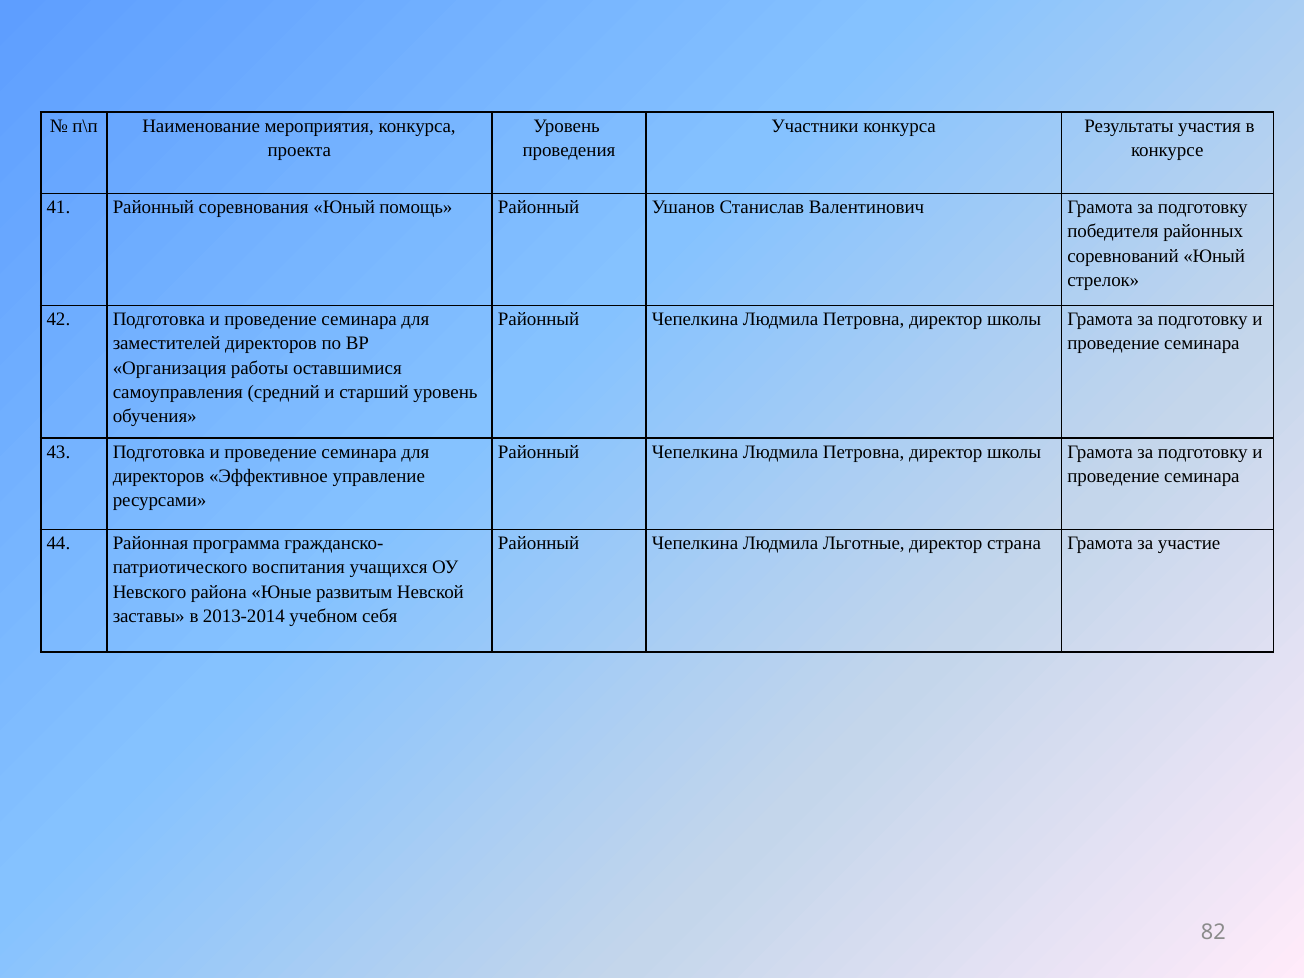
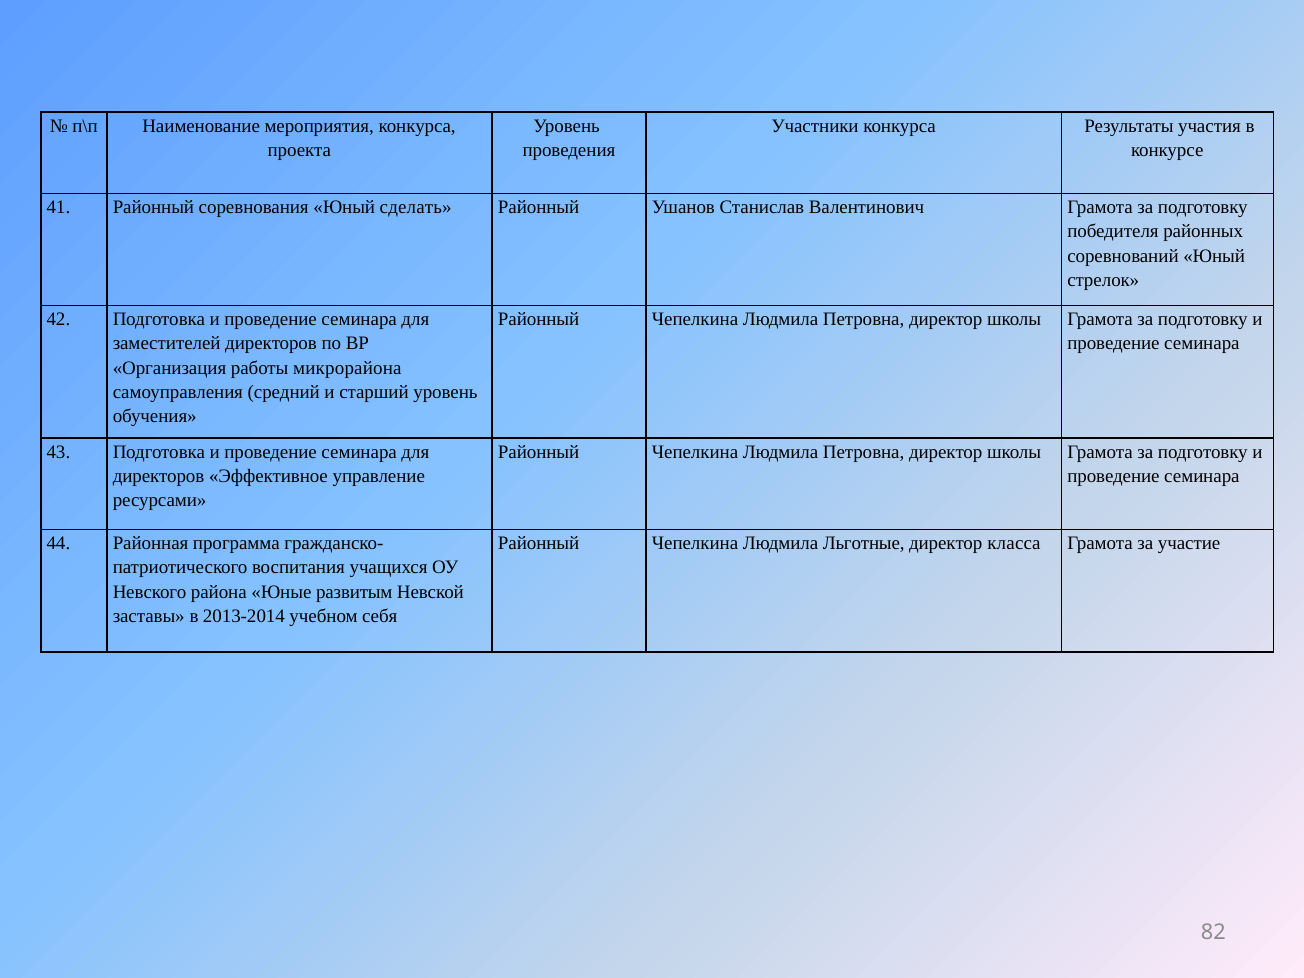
помощь: помощь -> сделать (416, 207)
оставшимися: оставшимися -> микрорайона (347, 368)
страна: страна -> класса (1014, 543)
